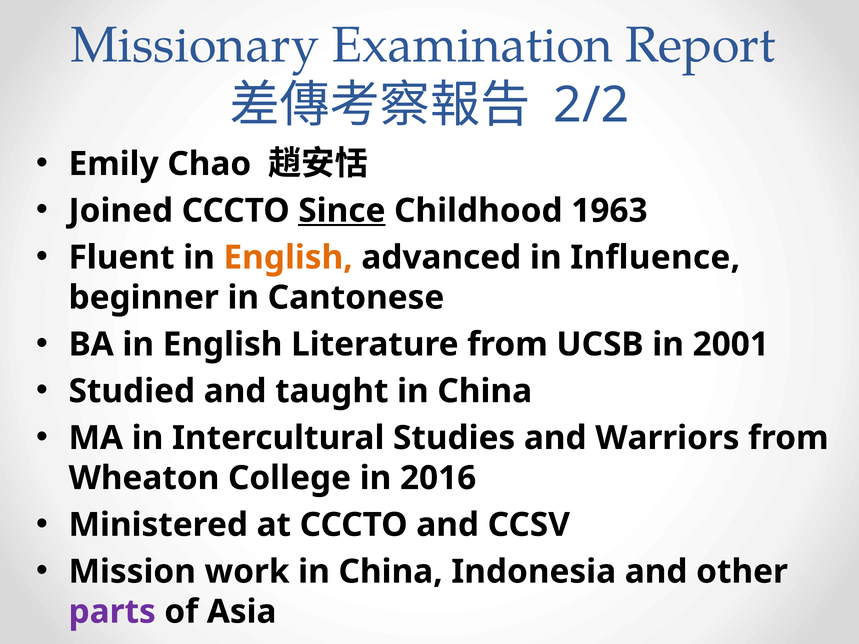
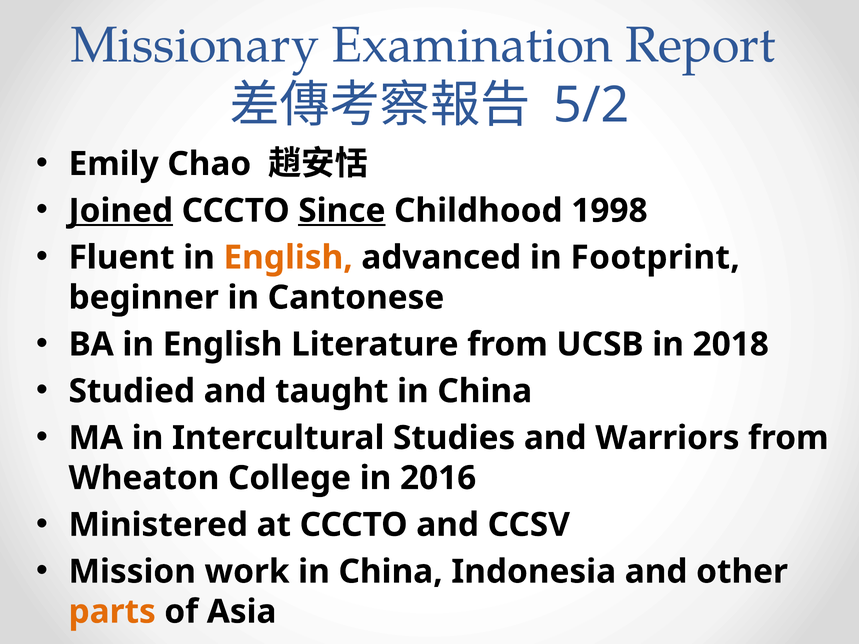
2/2: 2/2 -> 5/2 (591, 105)
Joined underline: none -> present (121, 211)
1963: 1963 -> 1998 (609, 211)
Influence: Influence -> Footprint (655, 258)
2001: 2001 -> 2018 (731, 345)
parts colour: purple -> orange (112, 612)
